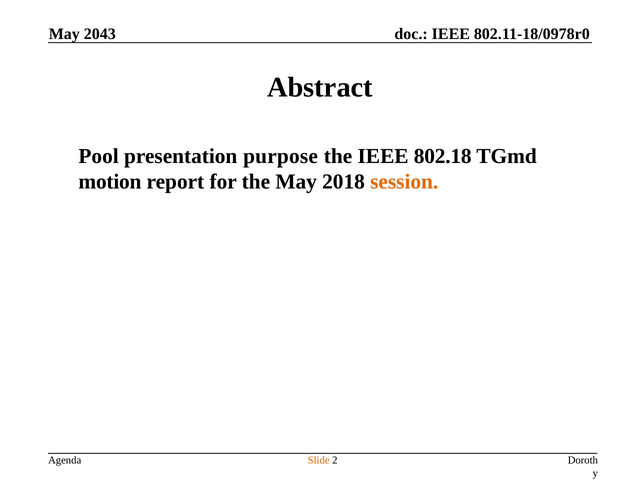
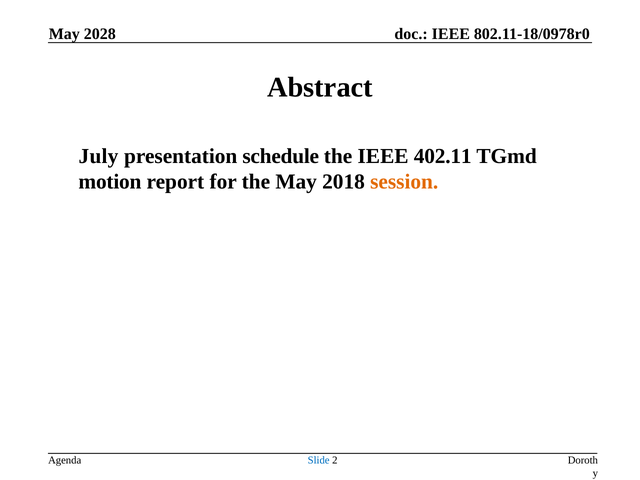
2043: 2043 -> 2028 (100, 34)
Pool: Pool -> July (99, 156)
purpose: purpose -> schedule (281, 156)
802.18: 802.18 -> 402.11 (443, 156)
Slide colour: orange -> blue (319, 460)
